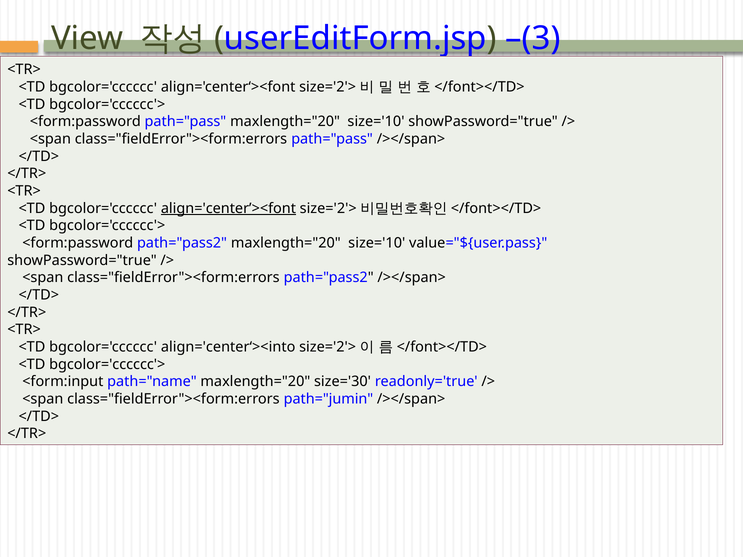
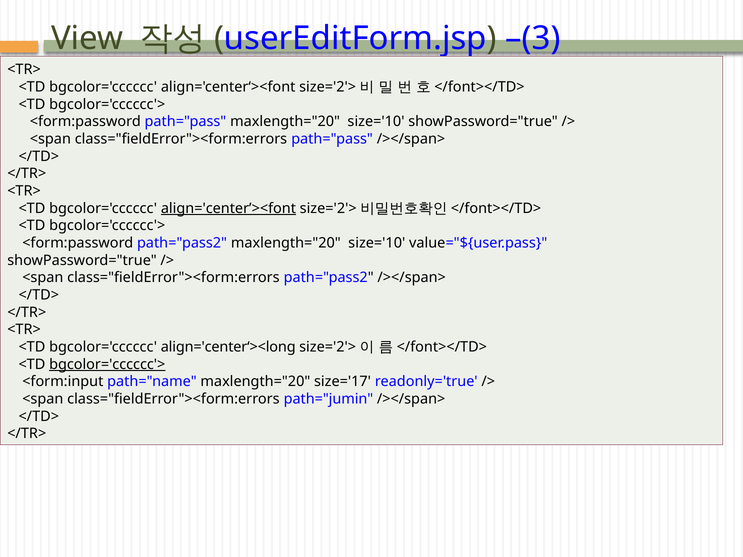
align='center‘><into: align='center‘><into -> align='center‘><long (228, 347)
bgcolor='cccccc'> underline: none -> present (107, 364)
size='30: size='30 -> size='17 (343, 382)
